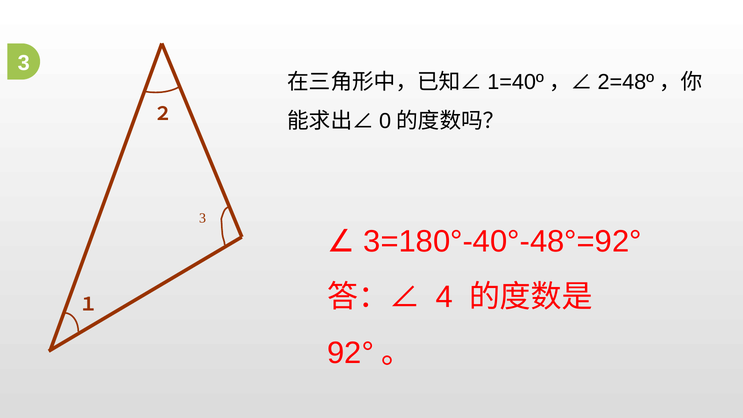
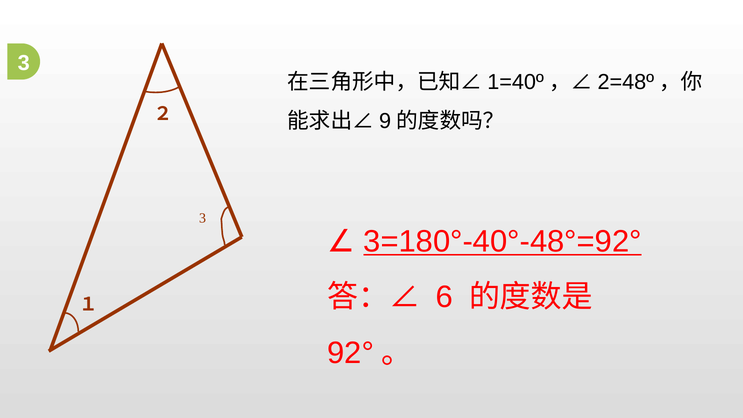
0: 0 -> 9 (385, 121)
3=180°-40°-48°=92° underline: none -> present (503, 241)
4: 4 -> 6 (445, 297)
